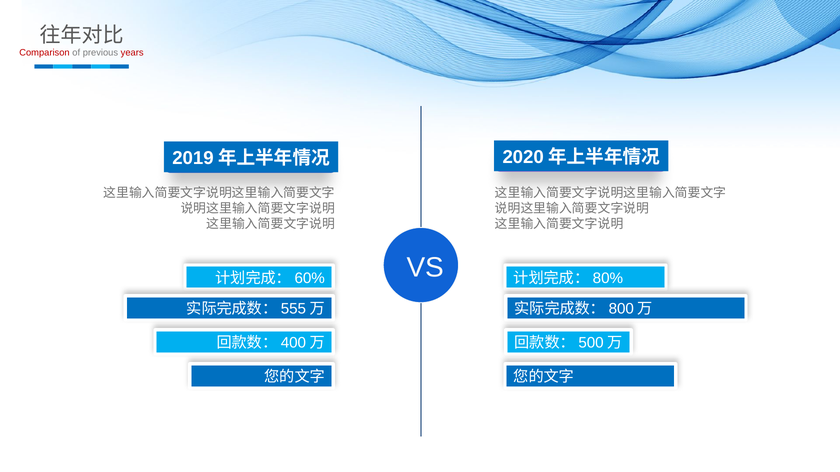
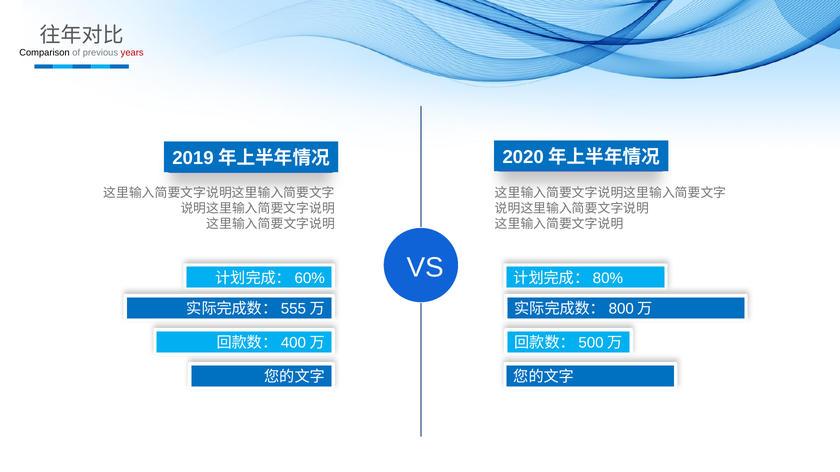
Comparison colour: red -> black (44, 53)
